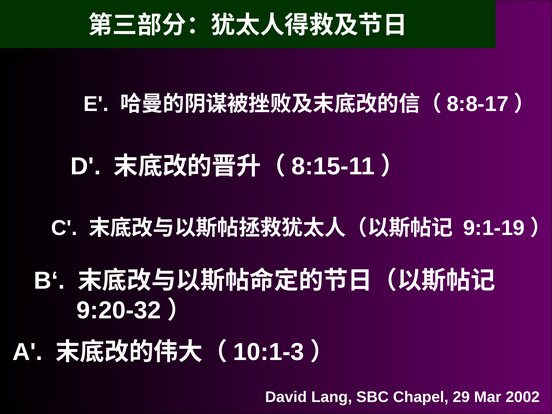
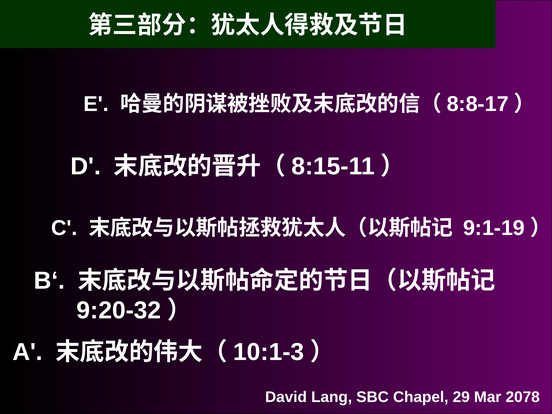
2002: 2002 -> 2078 (523, 397)
